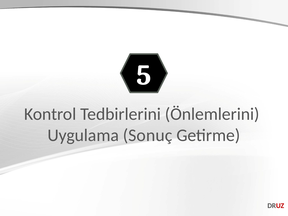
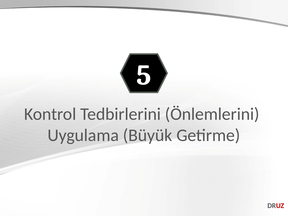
Sonuç: Sonuç -> Büyük (148, 135)
